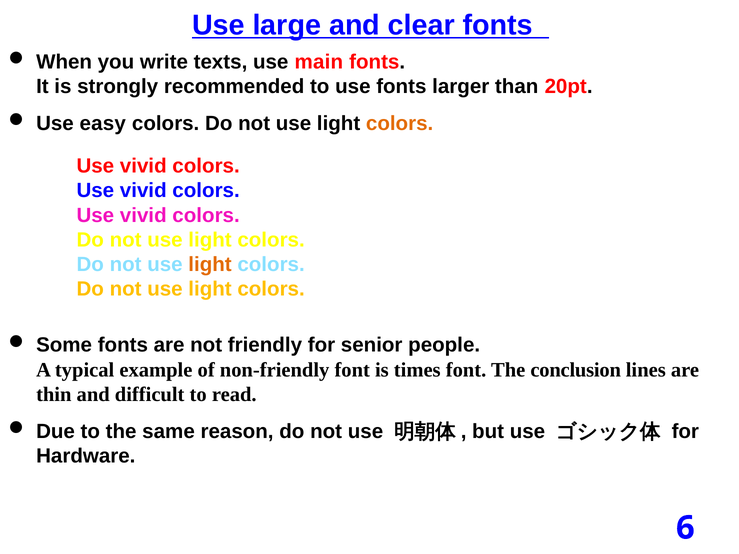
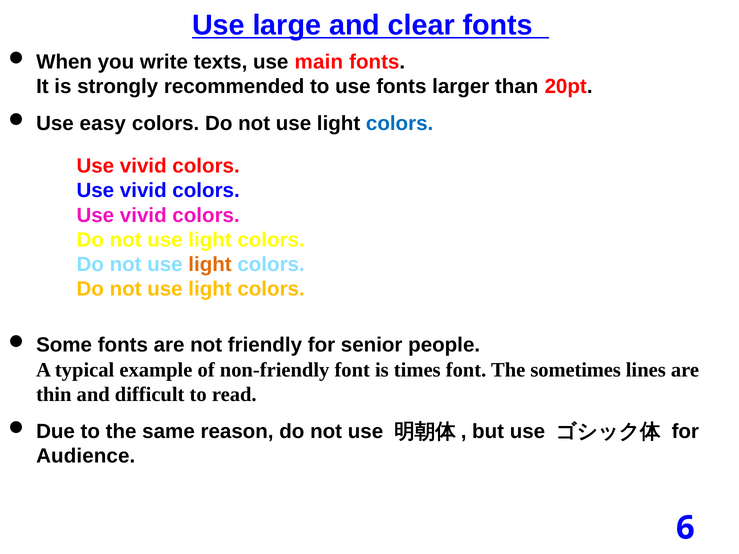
colors colour: orange -> blue (400, 124)
conclusion: conclusion -> sometimes (576, 370)
Hardware: Hardware -> Audience (86, 456)
